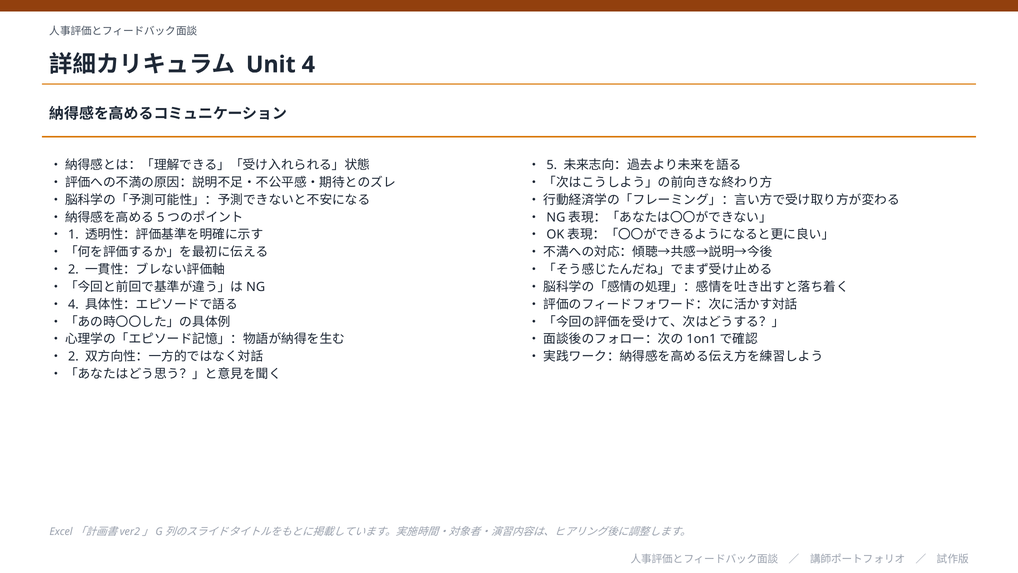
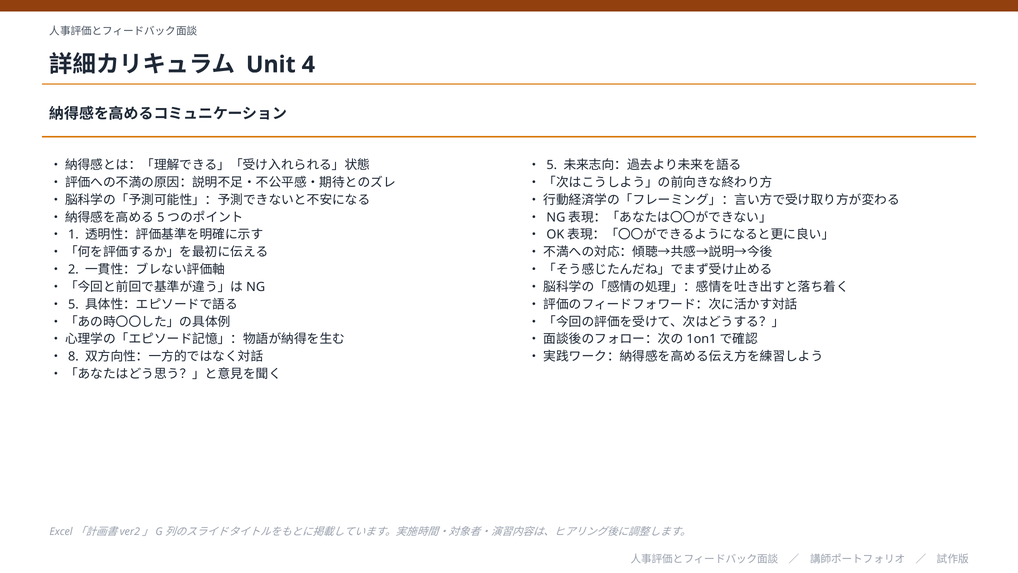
4: 4 -> 5 (73, 304)
2: 2 -> 8 (73, 356)
